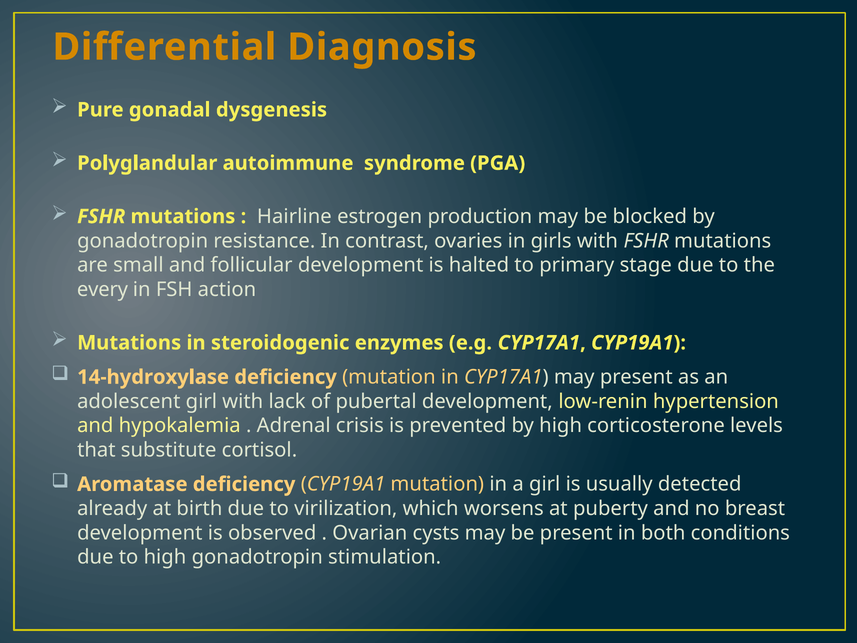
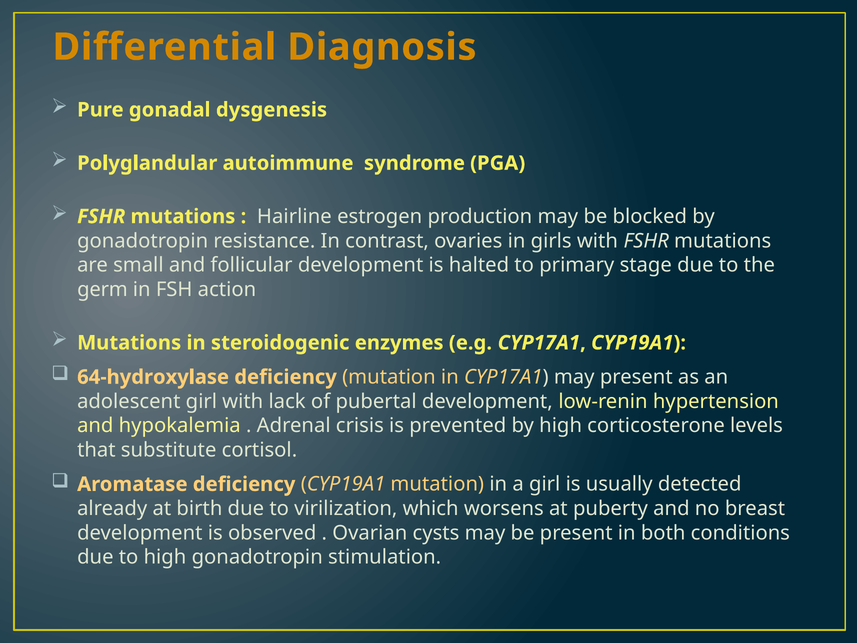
every: every -> germ (102, 289)
14-hydroxylase: 14-hydroxylase -> 64-hydroxylase (153, 377)
